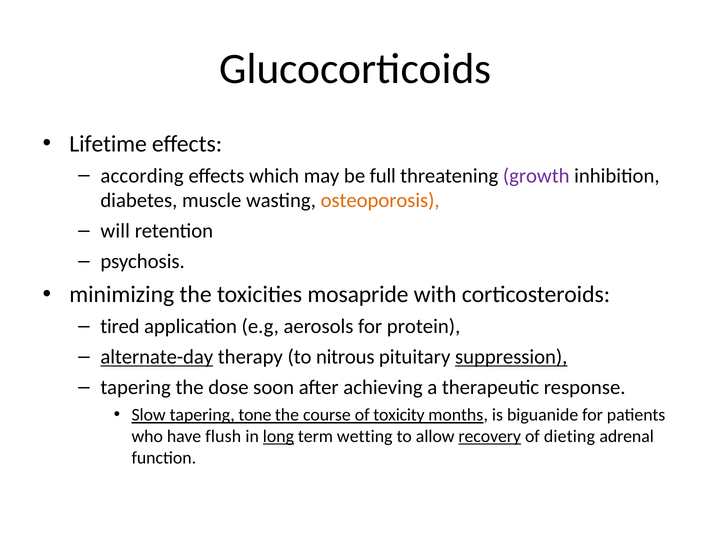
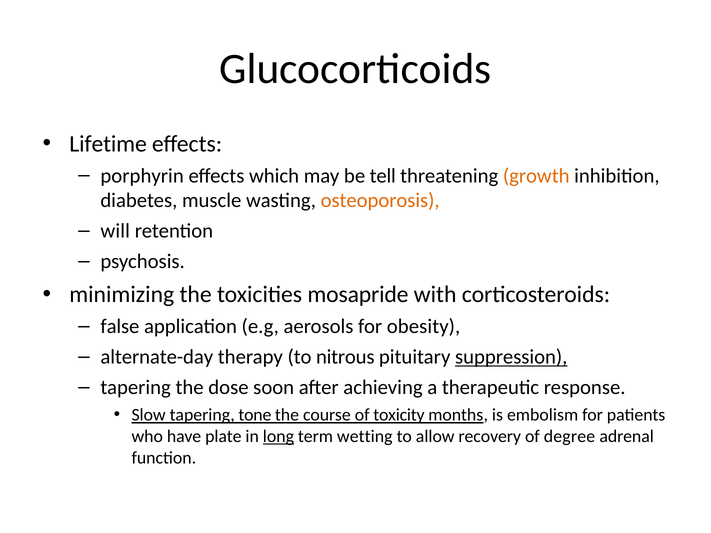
according: according -> porphyrin (142, 176)
full: full -> tell (383, 176)
growth colour: purple -> orange (536, 176)
tired: tired -> false (120, 327)
protein: protein -> obesity (424, 327)
alternate-day underline: present -> none (157, 357)
biguanide: biguanide -> embolism (543, 415)
flush: flush -> plate (223, 437)
recovery underline: present -> none (490, 437)
dieting: dieting -> degree (569, 437)
